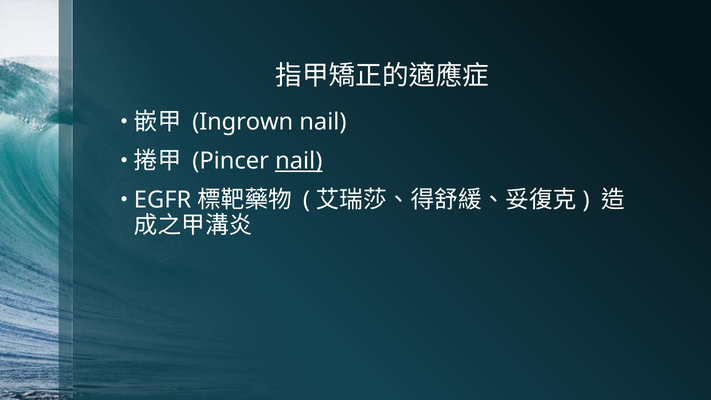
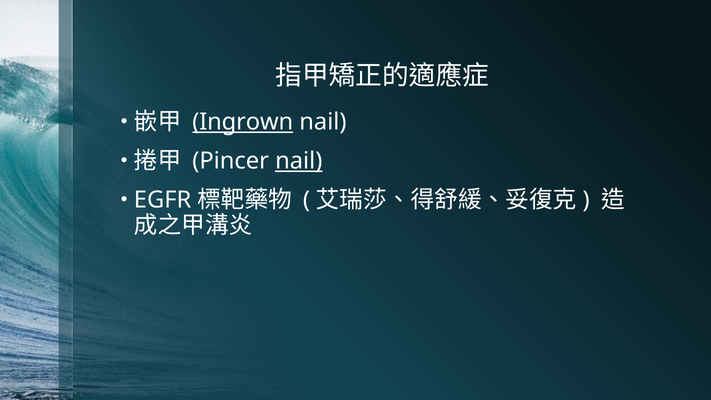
Ingrown underline: none -> present (243, 122)
